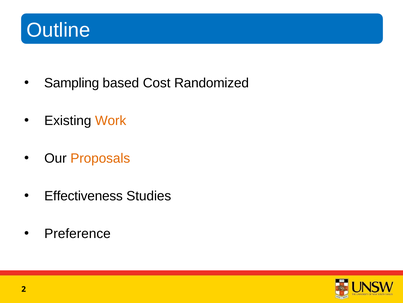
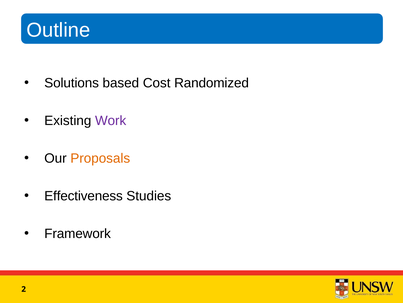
Sampling: Sampling -> Solutions (72, 83)
Work colour: orange -> purple (111, 120)
Preference: Preference -> Framework (78, 233)
